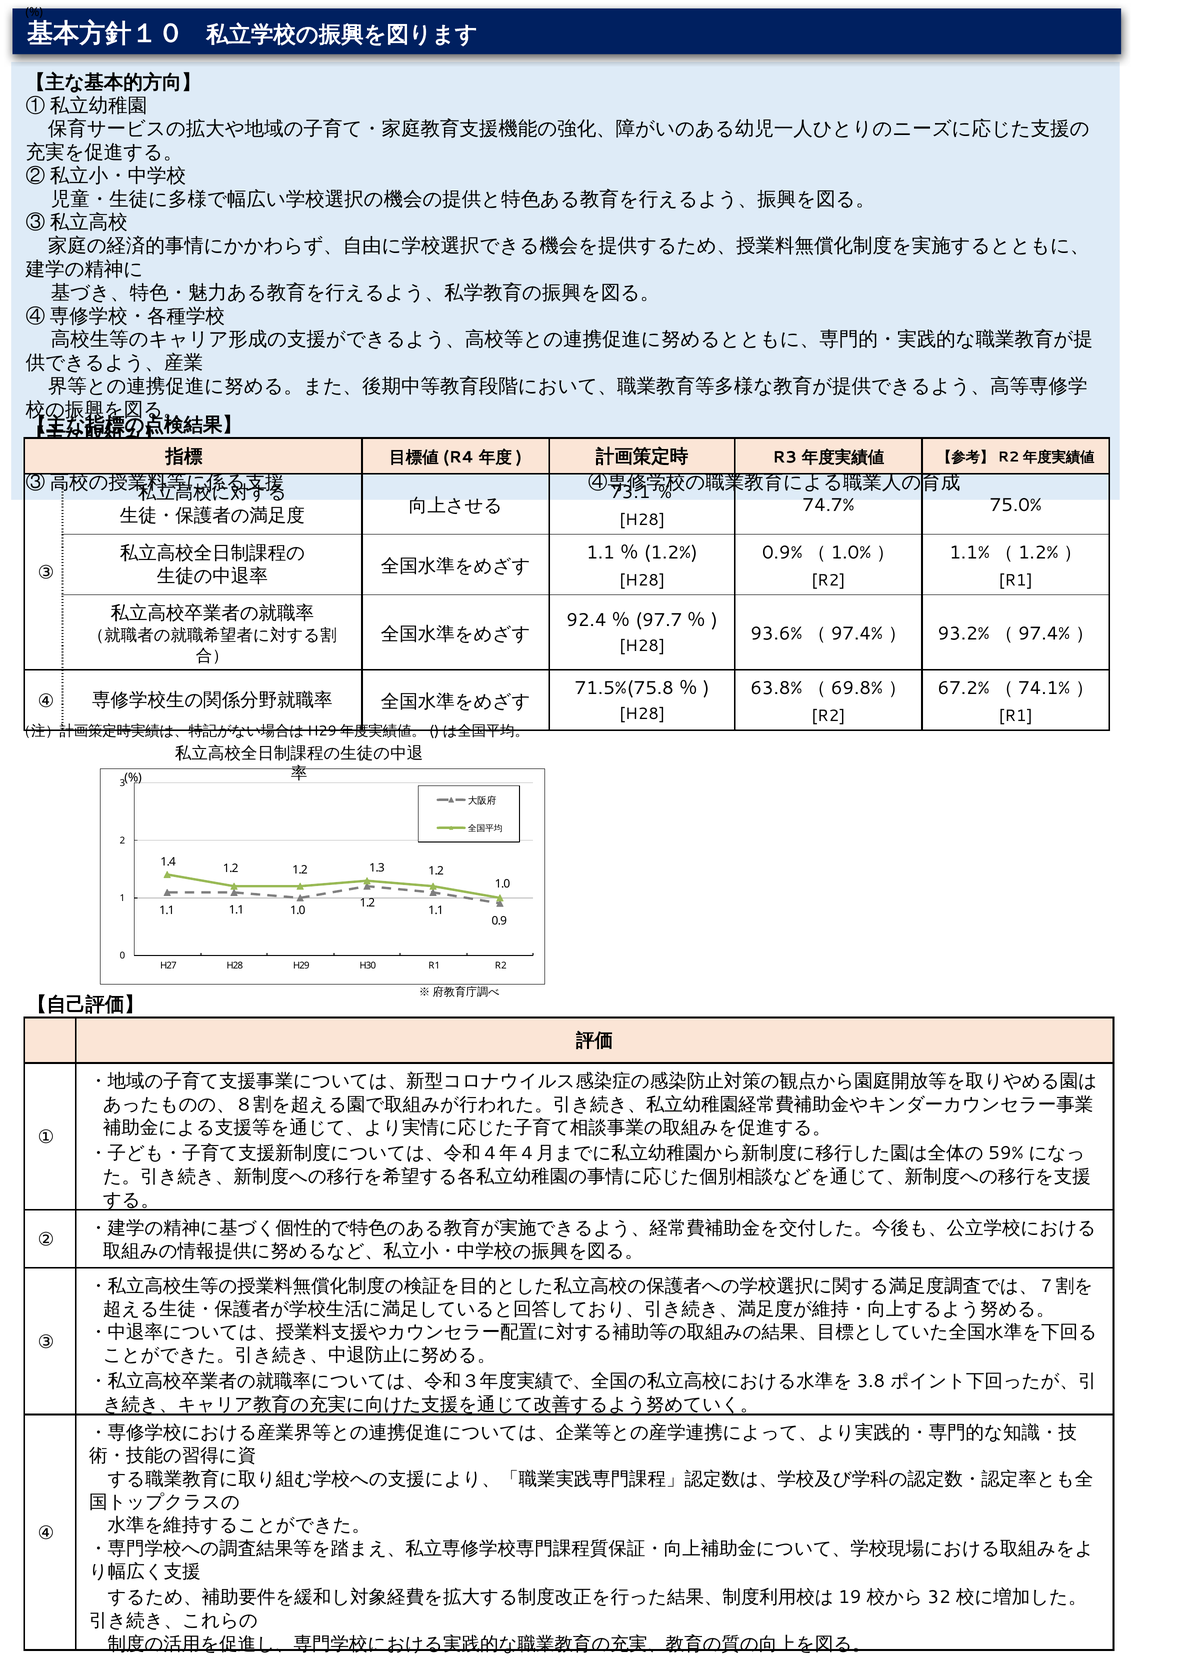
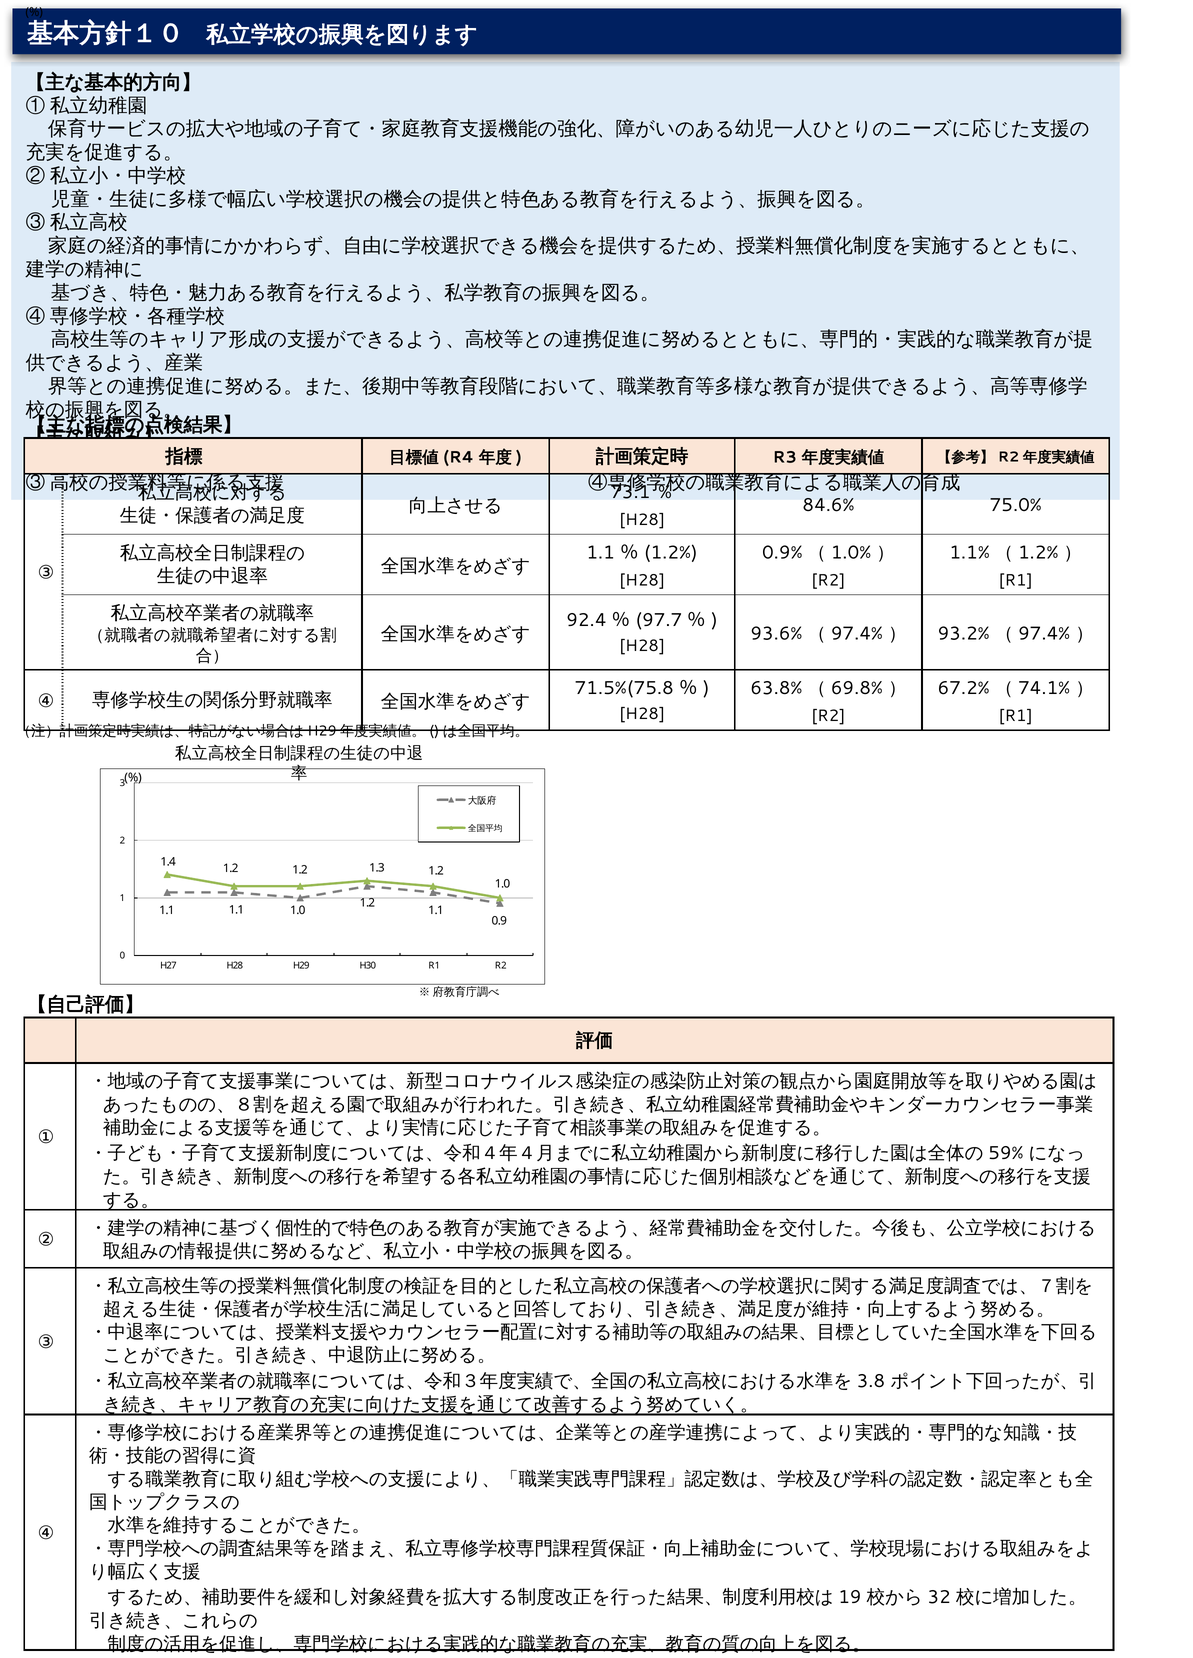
74.7%: 74.7% -> 84.6% (828, 505)
